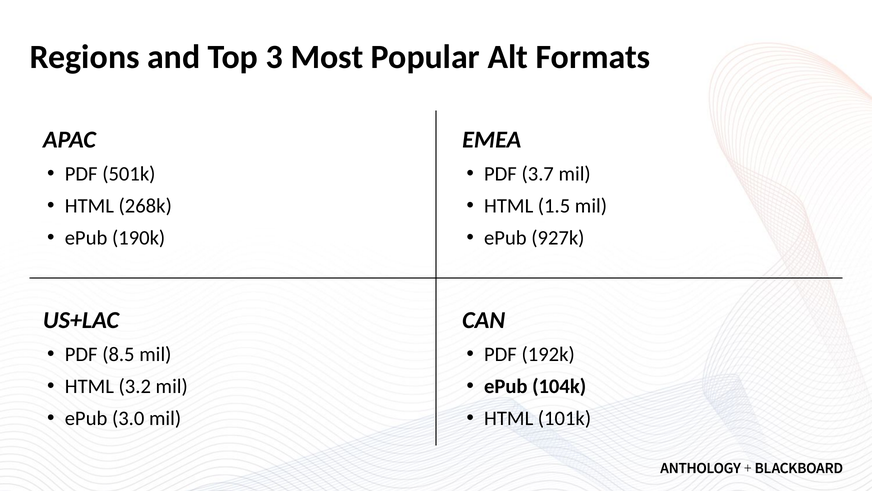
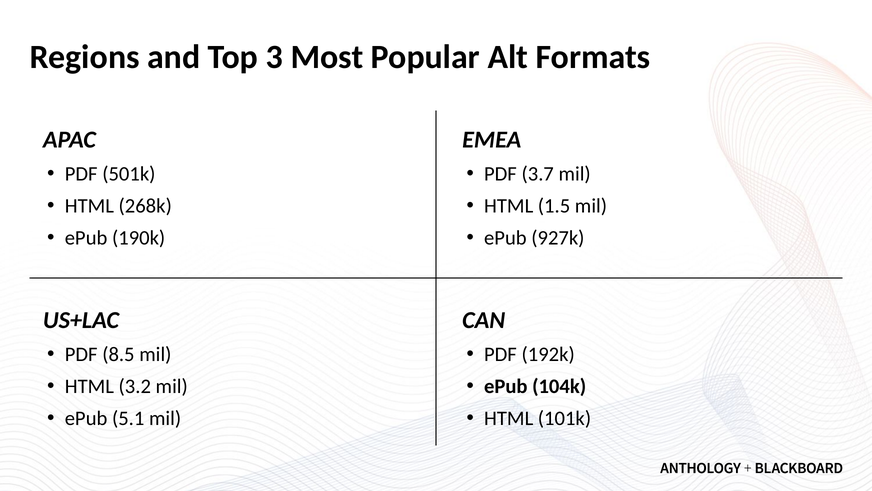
3.0: 3.0 -> 5.1 (128, 418)
